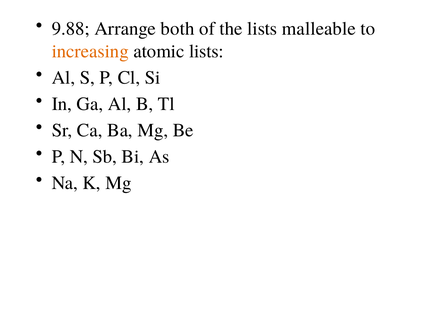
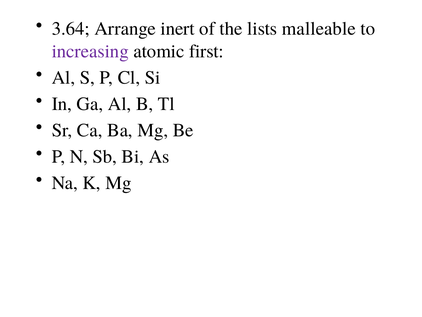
9.88: 9.88 -> 3.64 (71, 29)
both: both -> inert (178, 29)
increasing colour: orange -> purple (90, 51)
atomic lists: lists -> first (206, 51)
